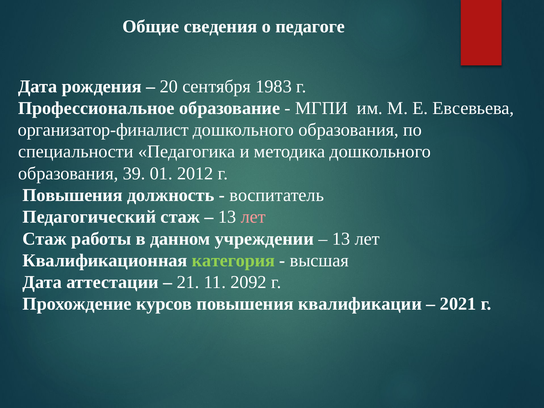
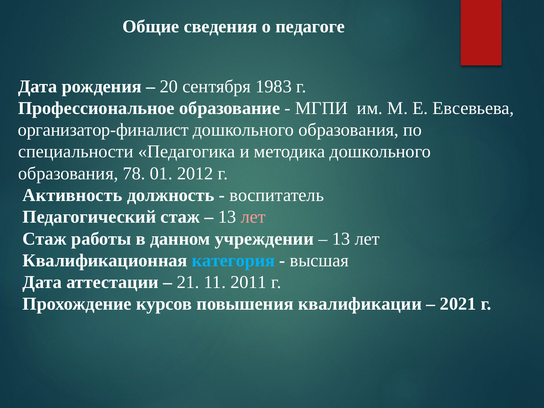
39: 39 -> 78 (134, 173)
Повышения: Повышения -> Активность (73, 195)
категория colour: light green -> light blue (233, 260)
2092: 2092 -> 2011 (249, 282)
